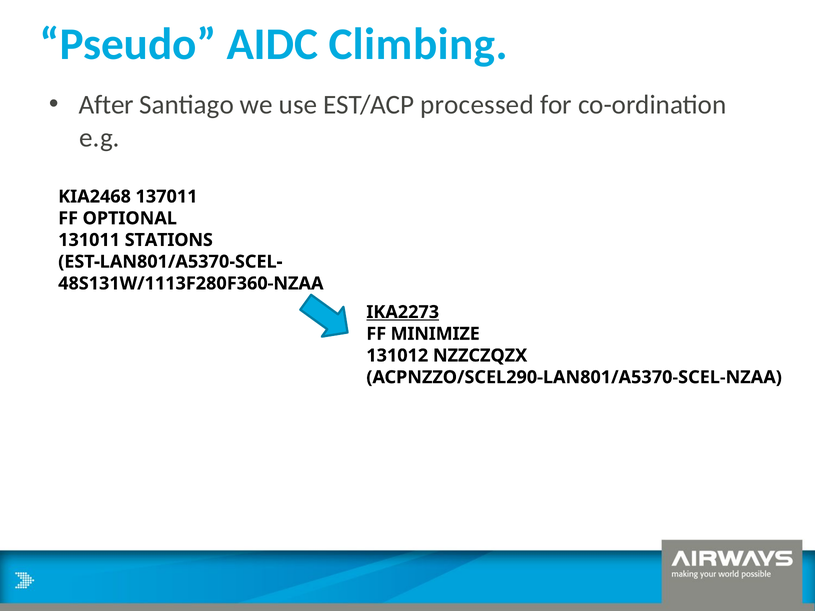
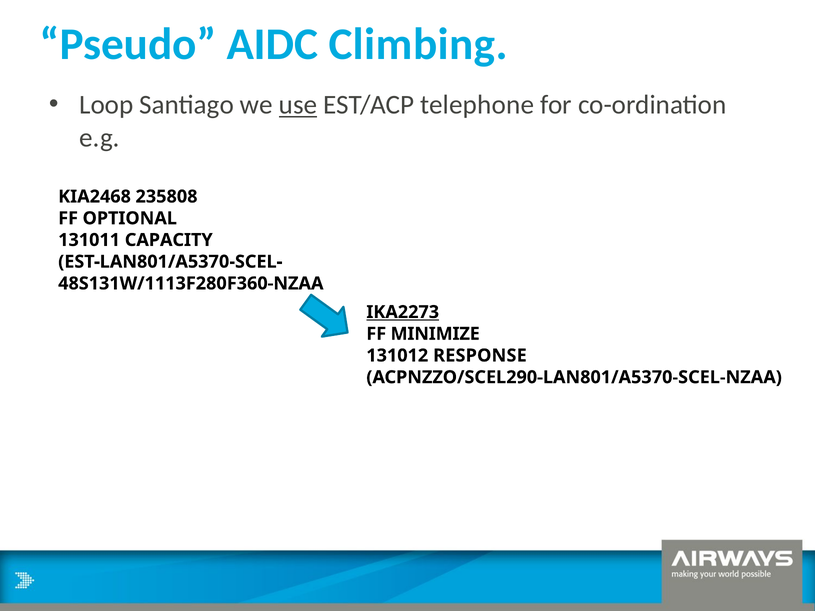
After: After -> Loop (106, 105)
use underline: none -> present (298, 105)
processed: processed -> telephone (477, 105)
137011: 137011 -> 235808 (167, 197)
STATIONS: STATIONS -> CAPACITY (169, 240)
NZZCZQZX: NZZCZQZX -> RESPONSE (480, 356)
